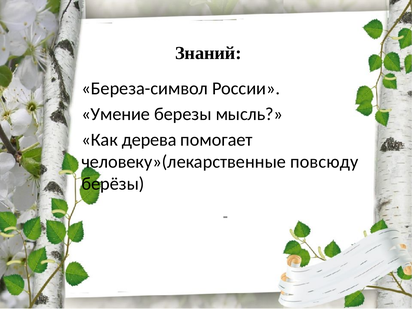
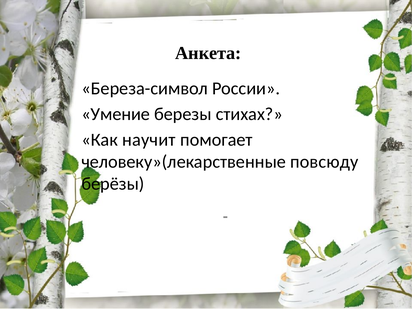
Знаний: Знаний -> Анкета (208, 53)
мысль: мысль -> стихах (249, 114)
дерева: дерева -> научит (149, 140)
